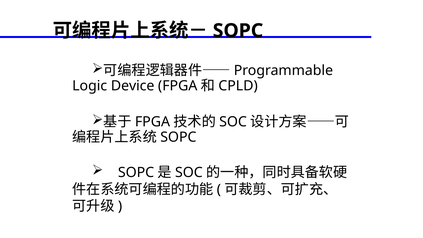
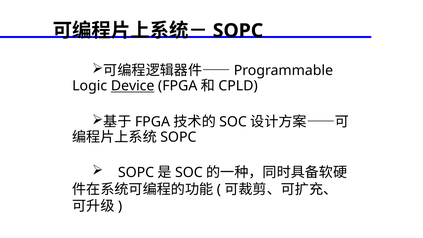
Device underline: none -> present (133, 86)
